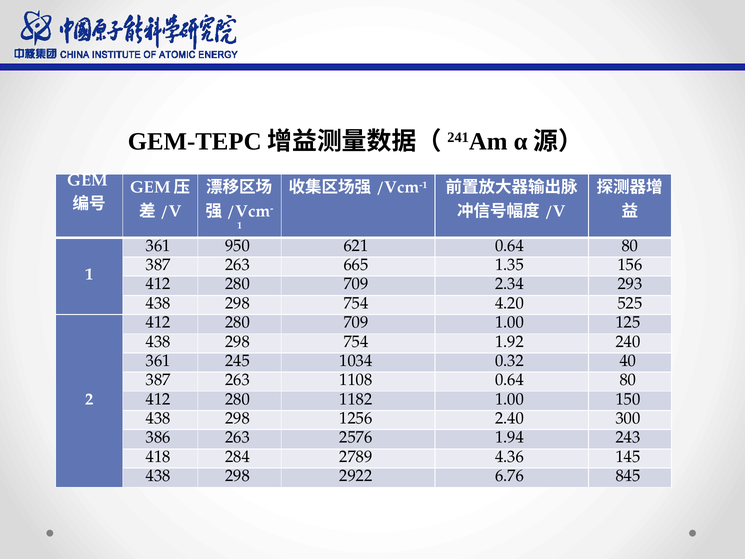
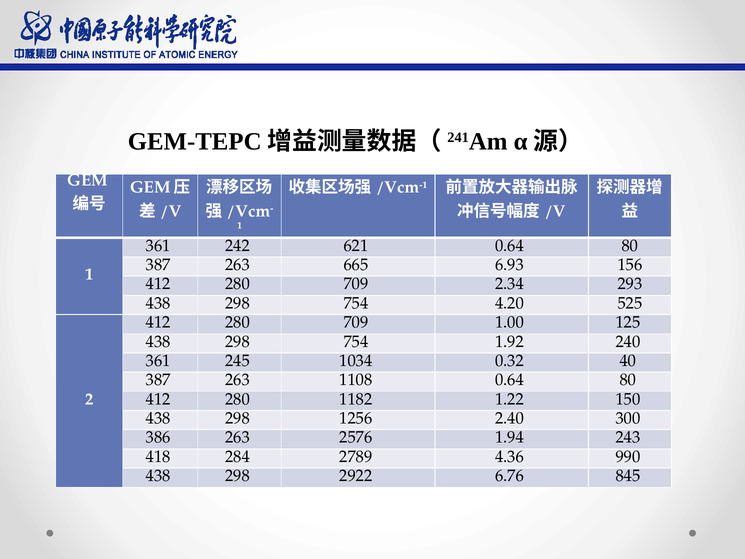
950: 950 -> 242 (237, 245)
1.35: 1.35 -> 6.93 (510, 265)
1182 1.00: 1.00 -> 1.22 (510, 399)
145: 145 -> 990 (628, 457)
